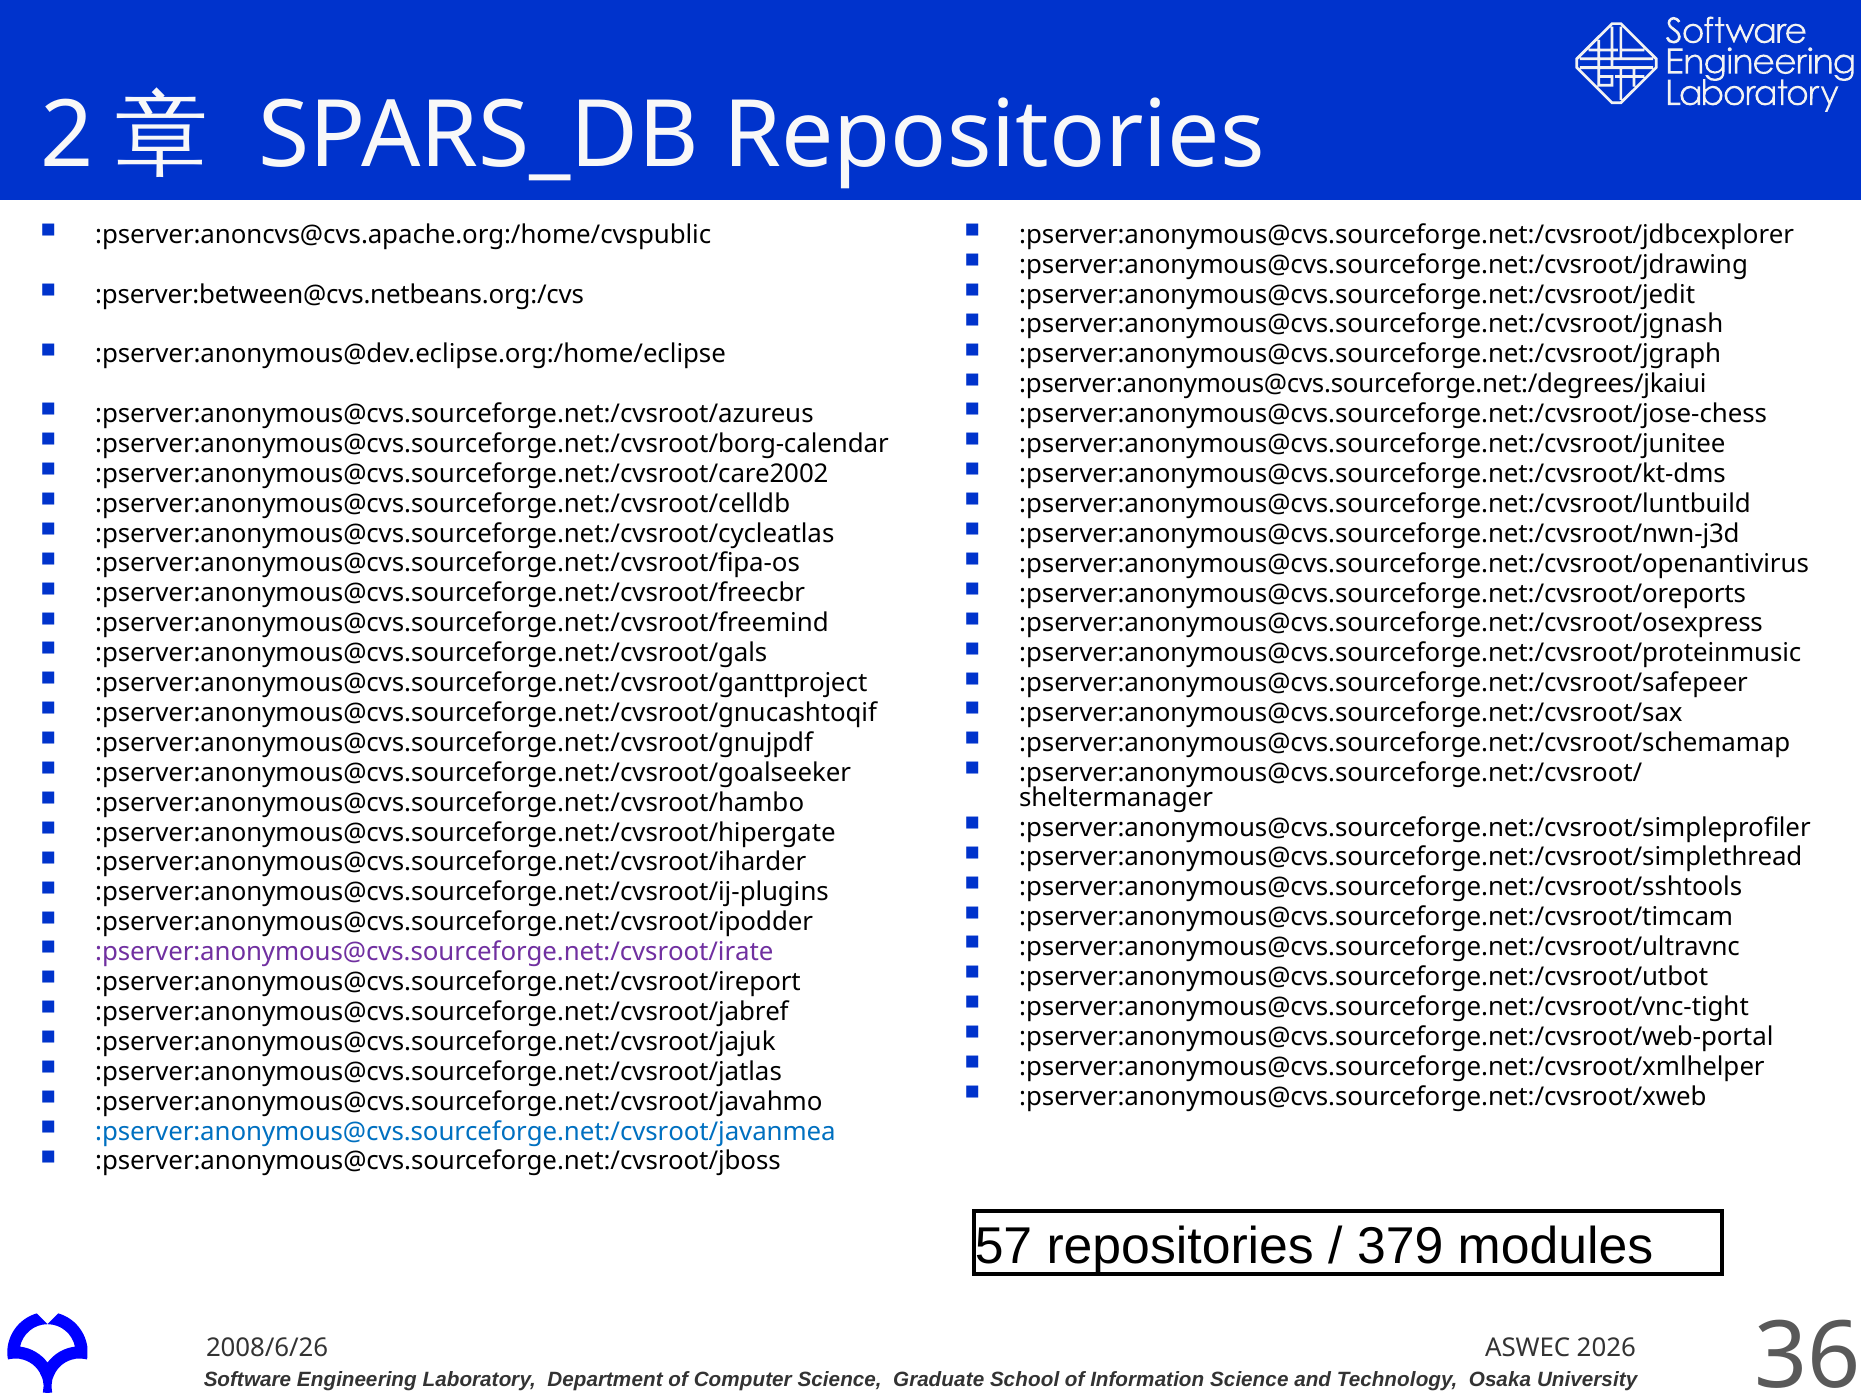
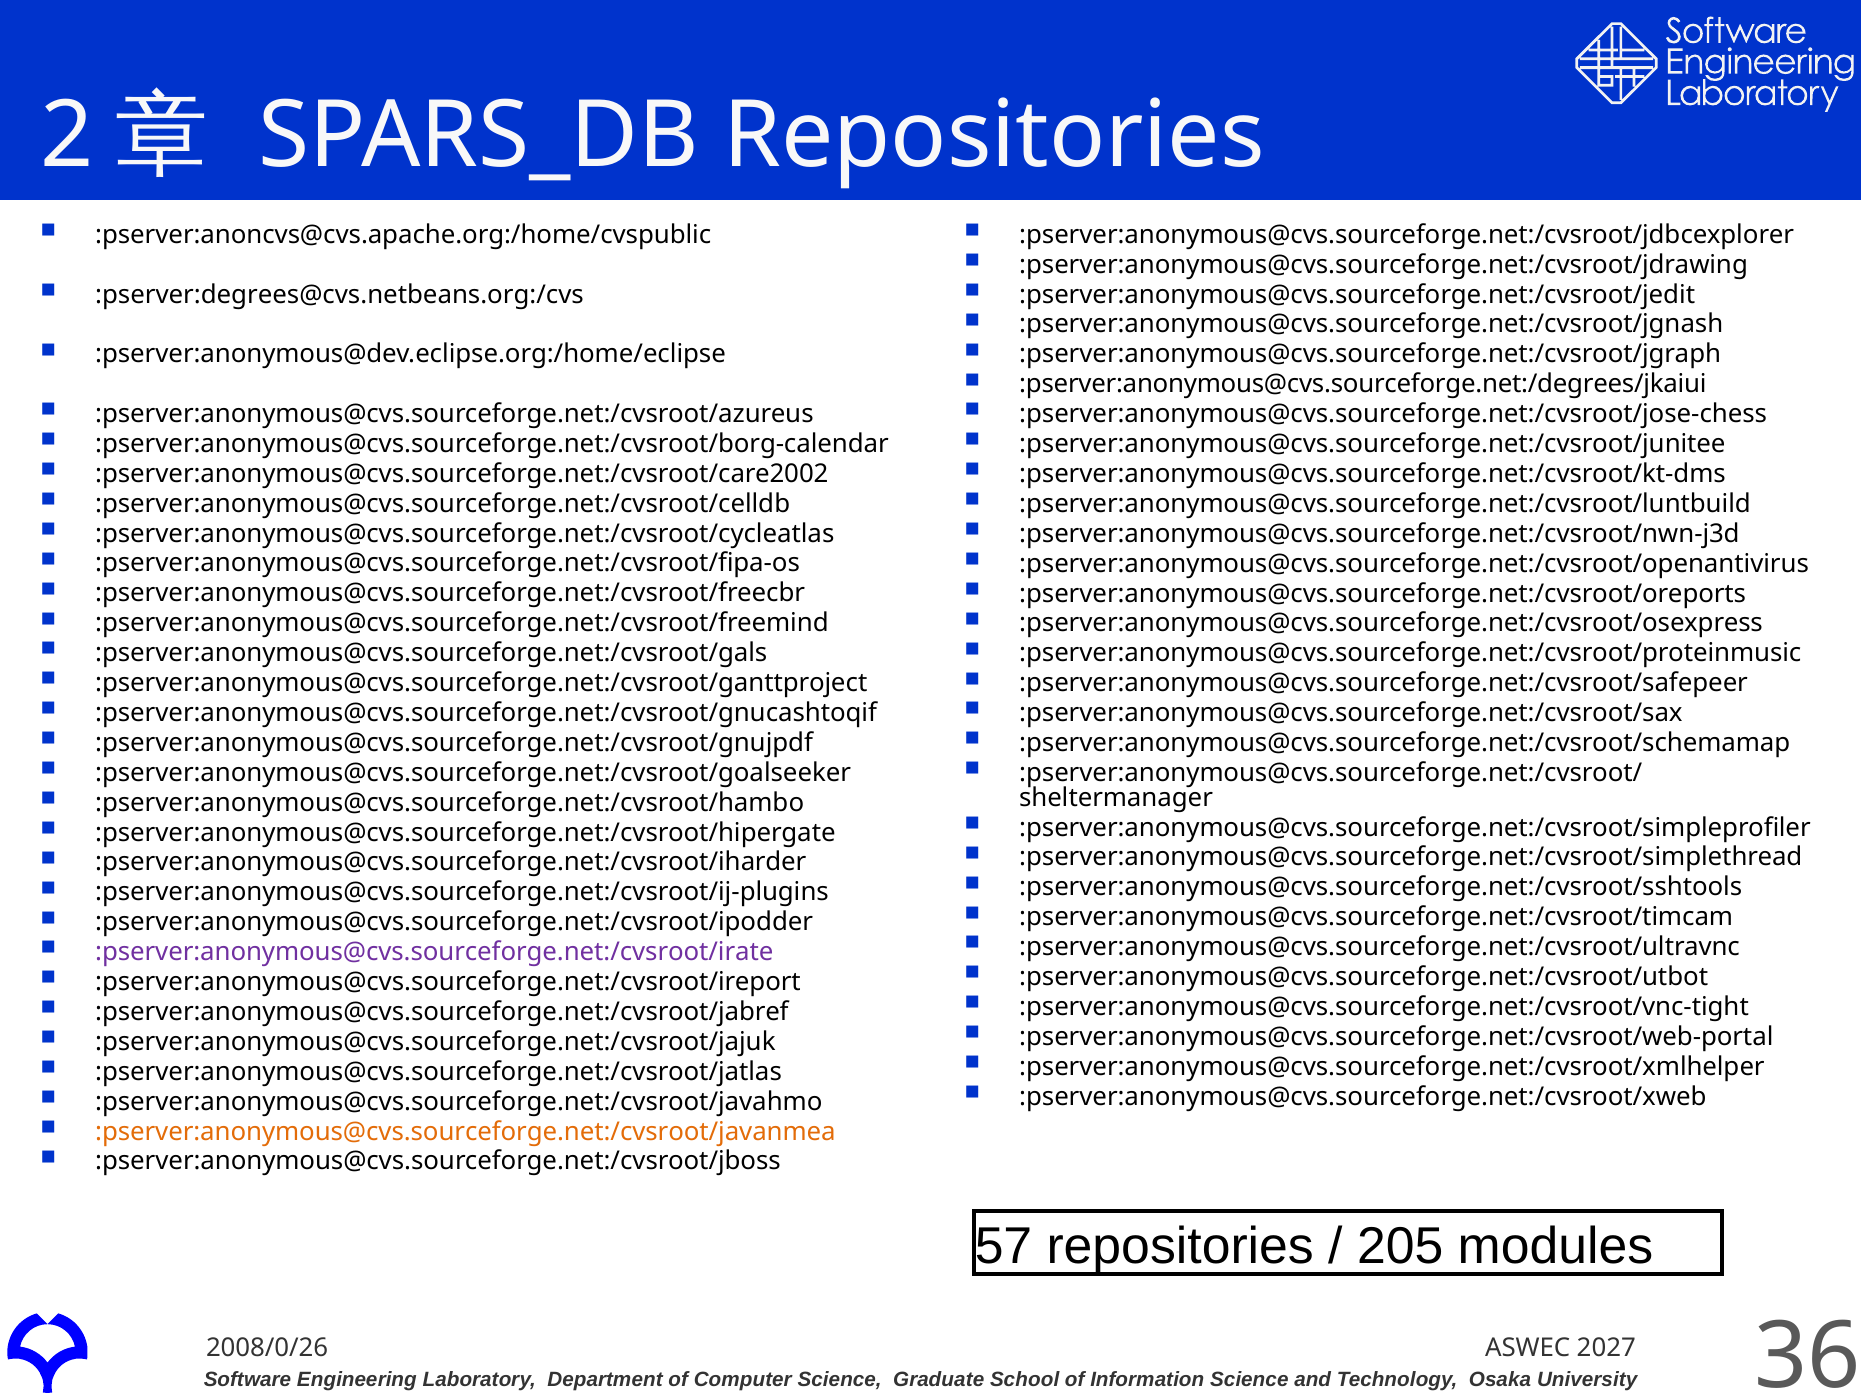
:pserver:between@cvs.netbeans.org:/cvs: :pserver:between@cvs.netbeans.org:/cvs -> :pserver:degrees@cvs.netbeans.org:/cvs (339, 294)
:pserver:anonymous@cvs.sourceforge.net:/cvsroot/javanmea colour: blue -> orange (465, 1131)
379: 379 -> 205 (1400, 1246)
2008/6/26: 2008/6/26 -> 2008/0/26 (267, 1348)
2026: 2026 -> 2027 (1606, 1348)
